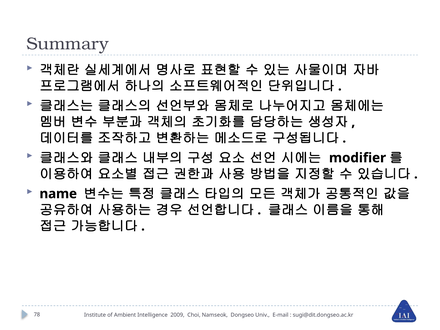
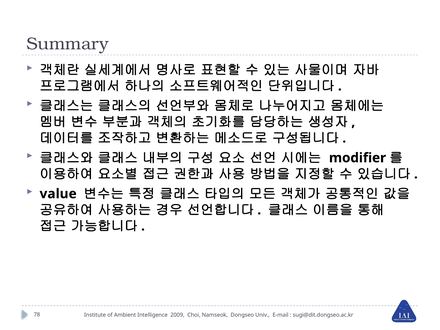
name: name -> value (58, 194)
